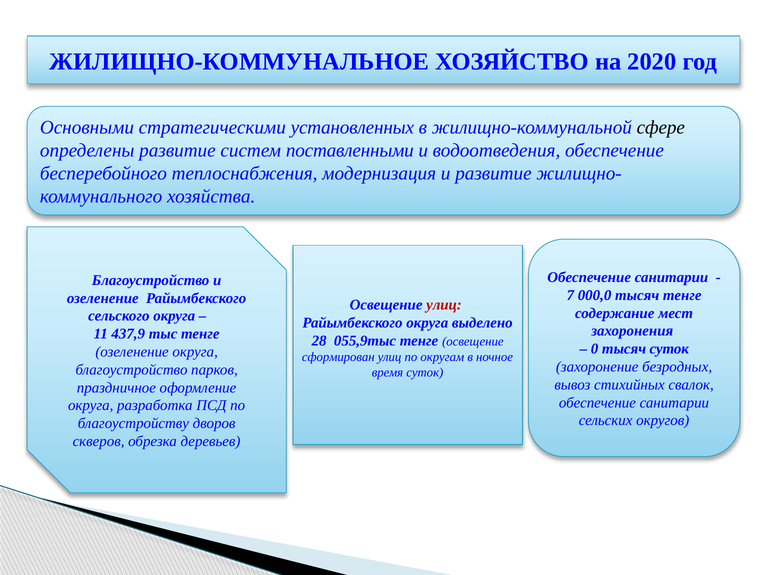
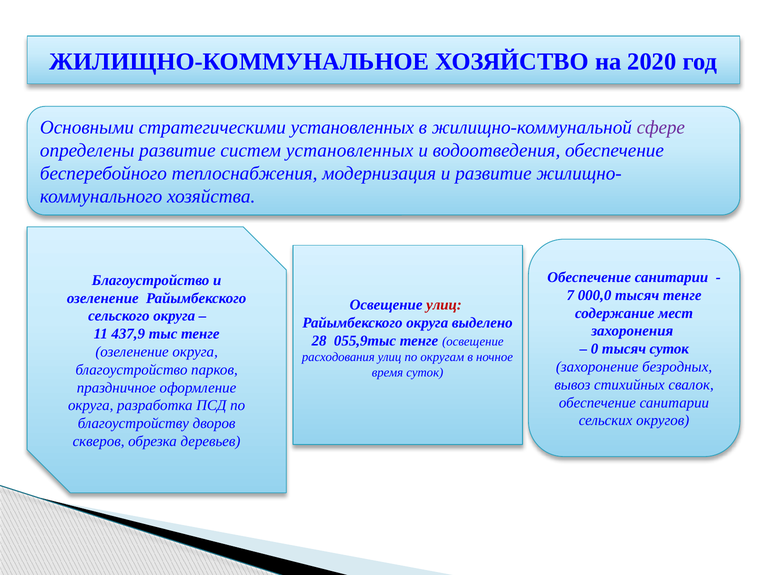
сфере colour: black -> purple (661, 128)
систем поставленными: поставленными -> установленных (350, 151)
сформирован: сформирован -> расходования (338, 357)
